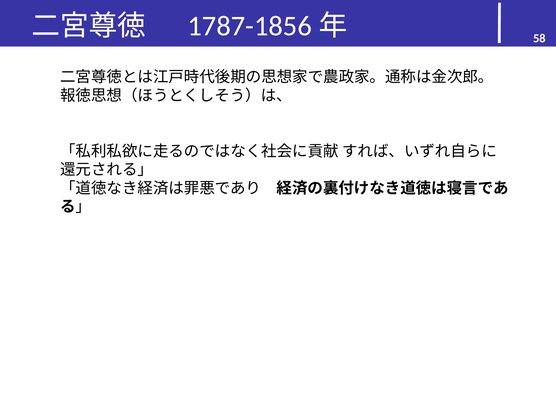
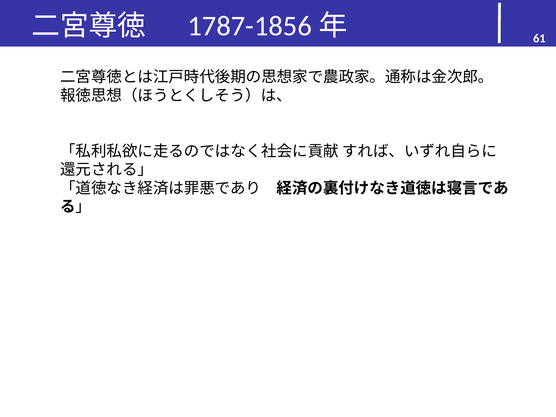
58: 58 -> 61 (539, 38)
